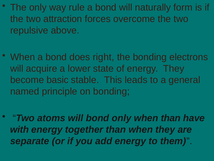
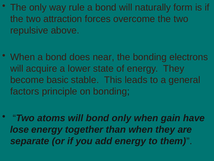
right: right -> near (104, 57)
named: named -> factors (25, 91)
when than: than -> gain (171, 118)
with: with -> lose (19, 129)
